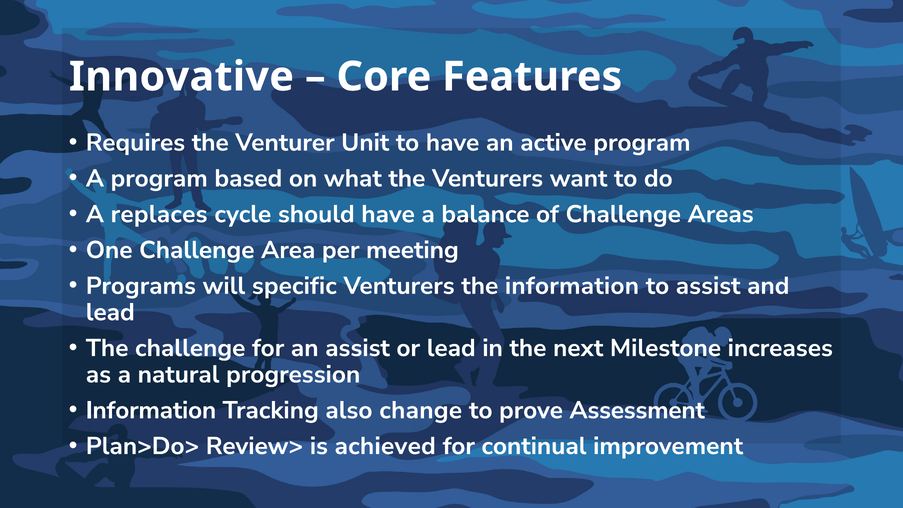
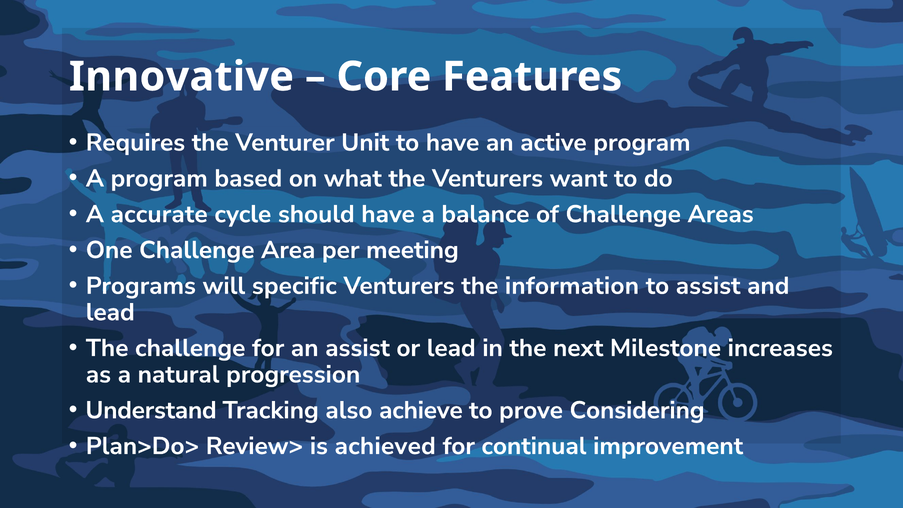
replaces: replaces -> accurate (159, 214)
Information: Information -> Understand (151, 410)
change: change -> achieve (421, 410)
Assessment: Assessment -> Considering (637, 410)
